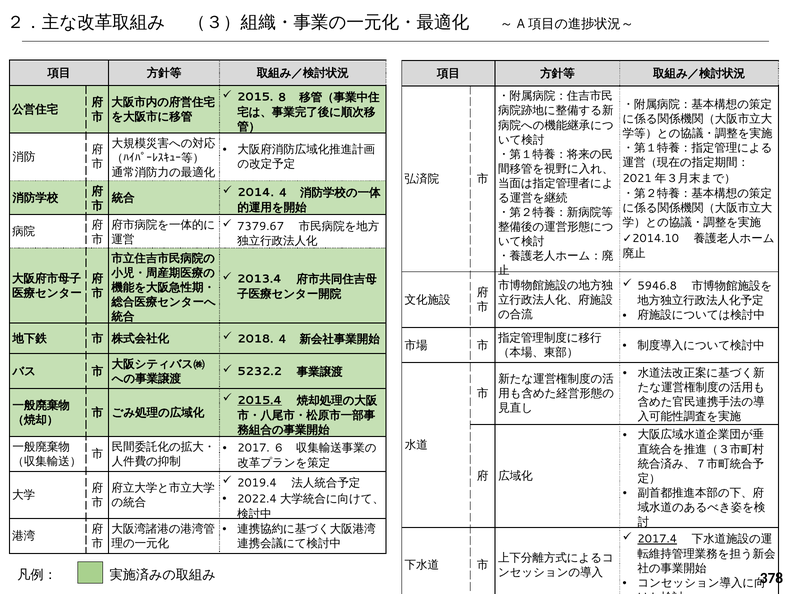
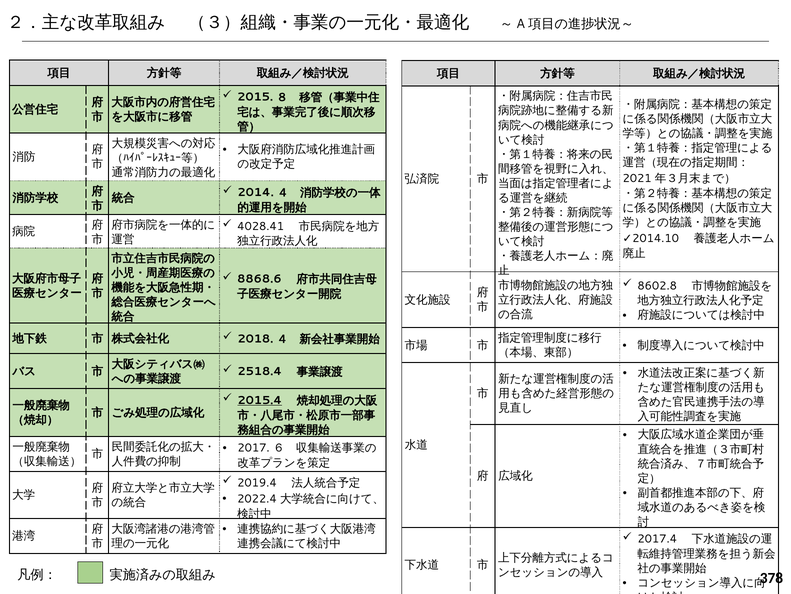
7379.67: 7379.67 -> 4028.41 (261, 226)
2013.4: 2013.4 -> 8868.6 (259, 279)
5946.8: 5946.8 -> 8602.8 (657, 285)
5232.2: 5232.2 -> 2518.4 (260, 371)
2017.4 underline: present -> none (657, 538)
